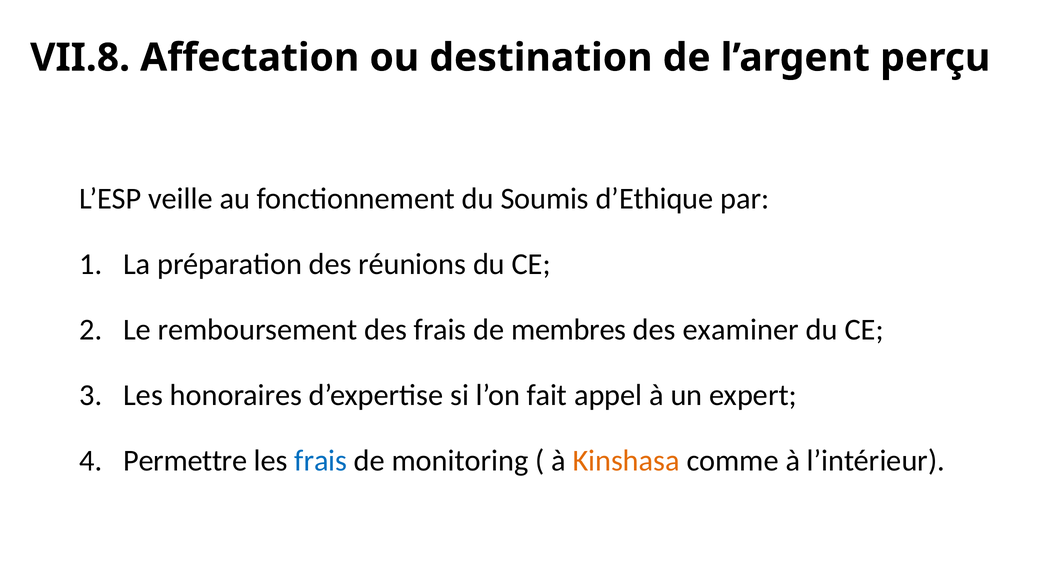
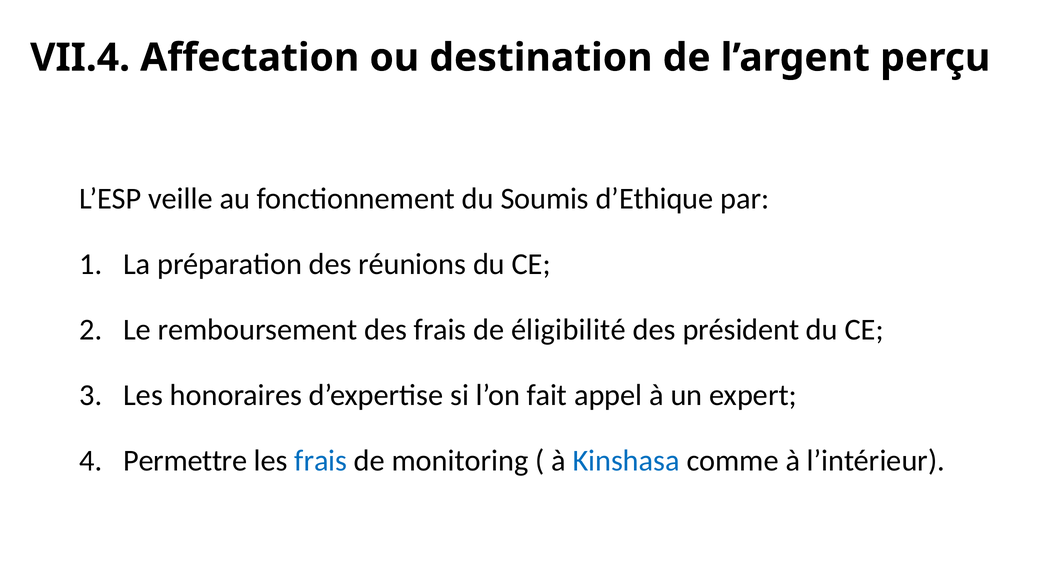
VII.8: VII.8 -> VII.4 (80, 58)
membres: membres -> éligibilité (568, 329)
examiner: examiner -> président (741, 329)
Kinshasa colour: orange -> blue (626, 460)
